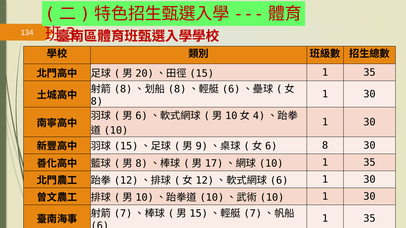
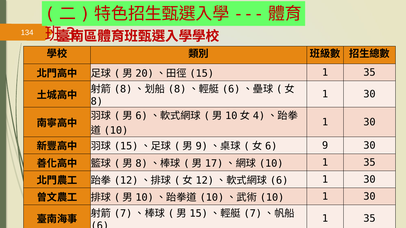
8: 8 -> 9 (325, 146)
